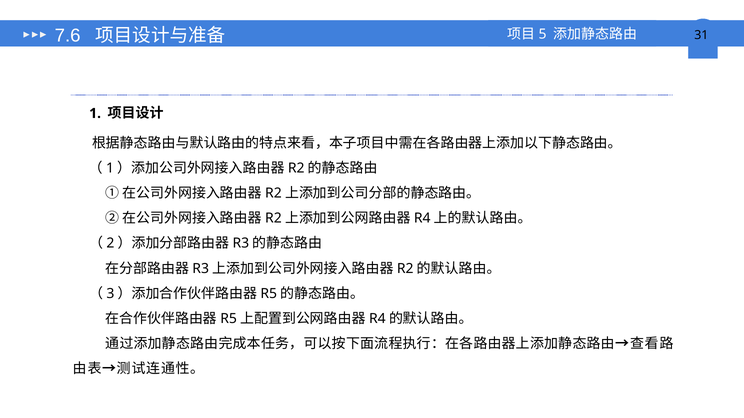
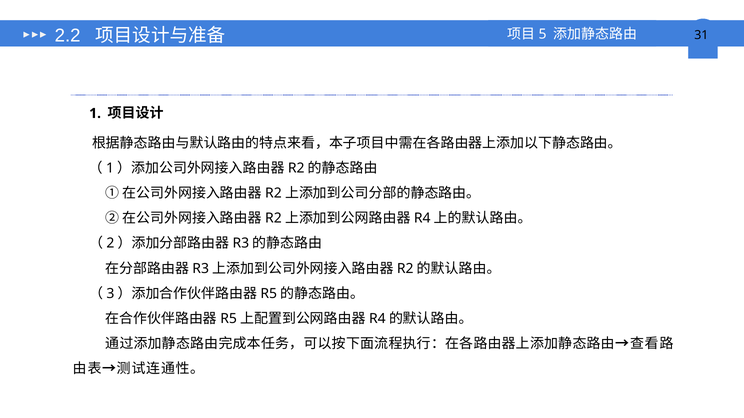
7.6: 7.6 -> 2.2 (68, 36)
